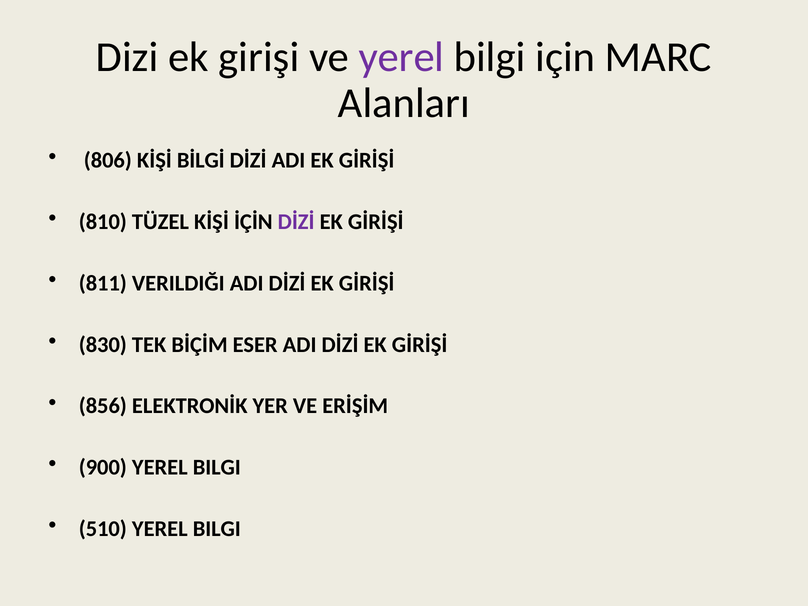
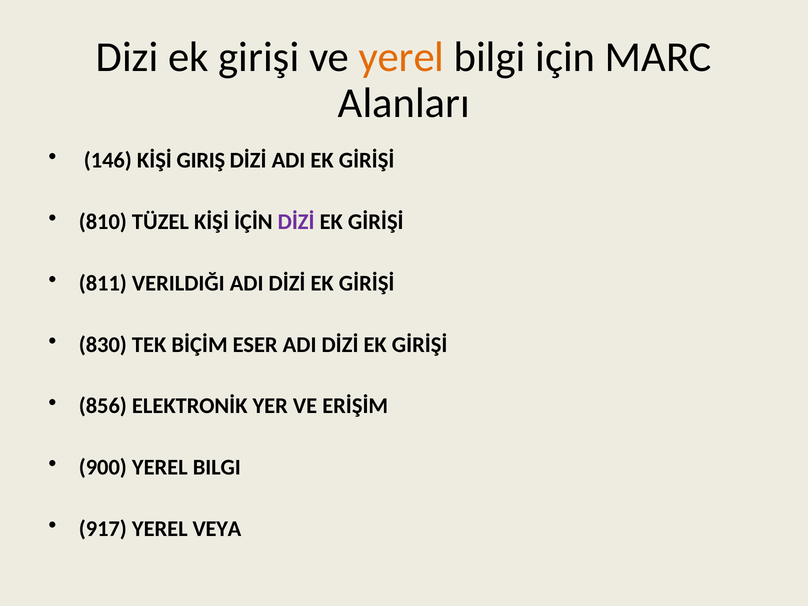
yerel colour: purple -> orange (402, 57)
806: 806 -> 146 (108, 160)
BİLGİ: BİLGİ -> GIRIŞ (201, 160)
510: 510 -> 917 (103, 529)
BILGI: BILGI -> VEYA (217, 529)
